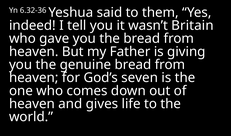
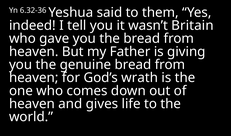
seven: seven -> wrath (140, 77)
